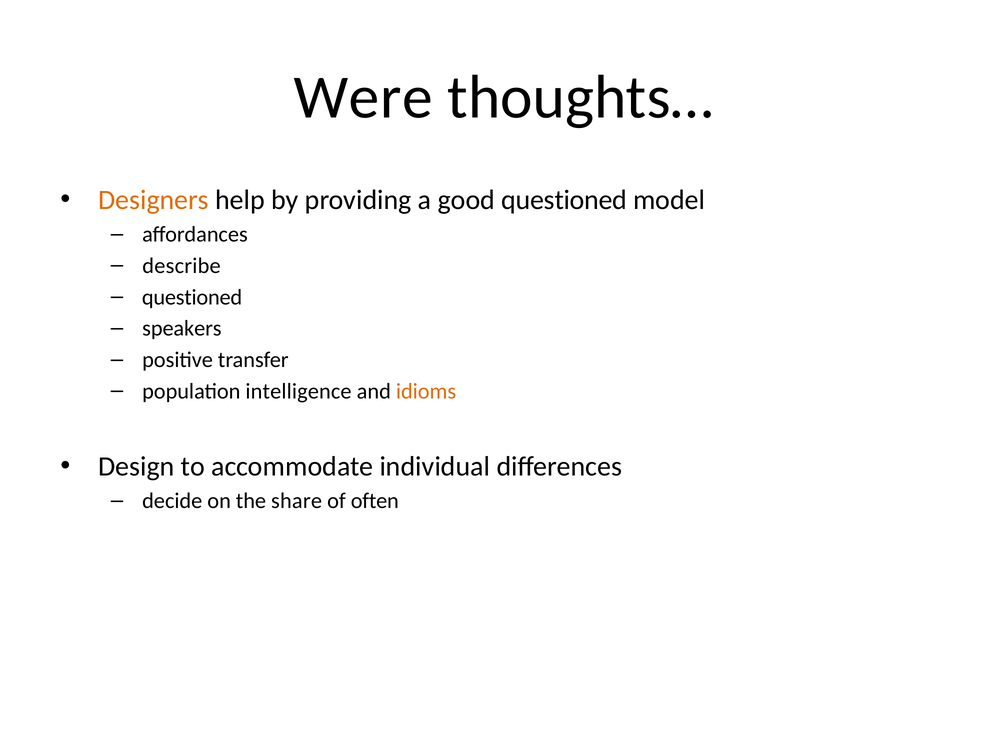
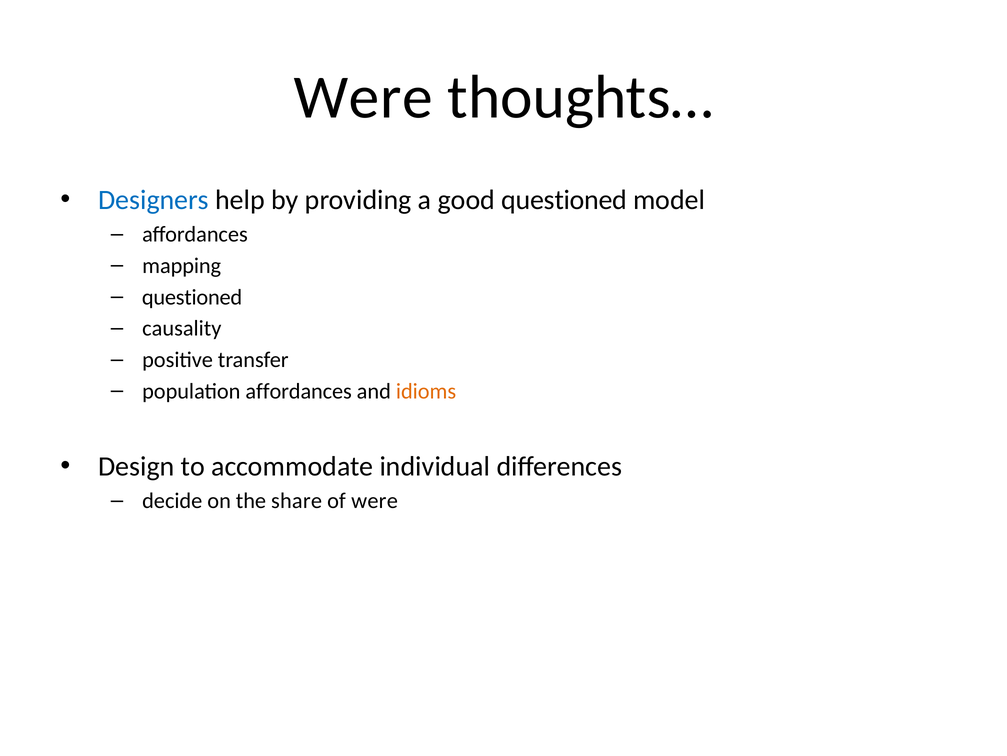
Designers colour: orange -> blue (154, 200)
describe: describe -> mapping (182, 266)
speakers: speakers -> causality (182, 328)
population intelligence: intelligence -> affordances (299, 391)
of often: often -> were (375, 501)
